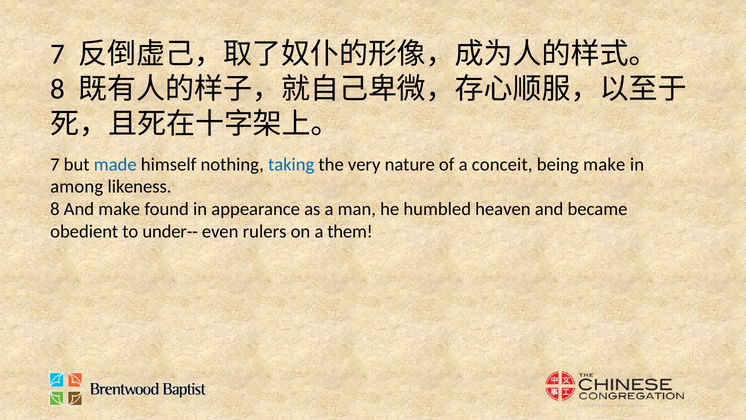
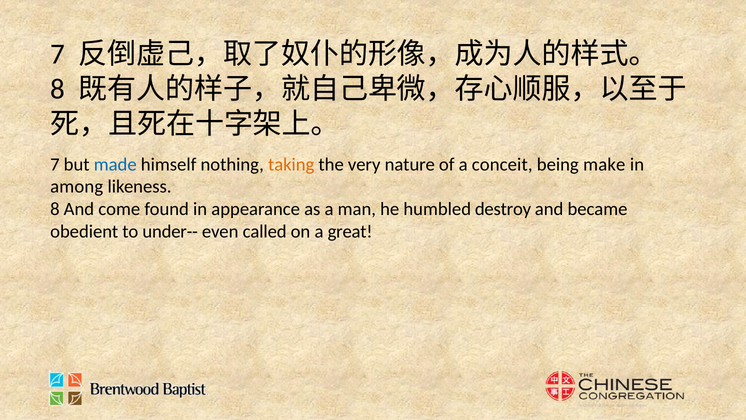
taking colour: blue -> orange (291, 164)
And make: make -> come (119, 209)
heaven: heaven -> destroy (503, 209)
rulers: rulers -> called (265, 231)
them: them -> great (350, 231)
